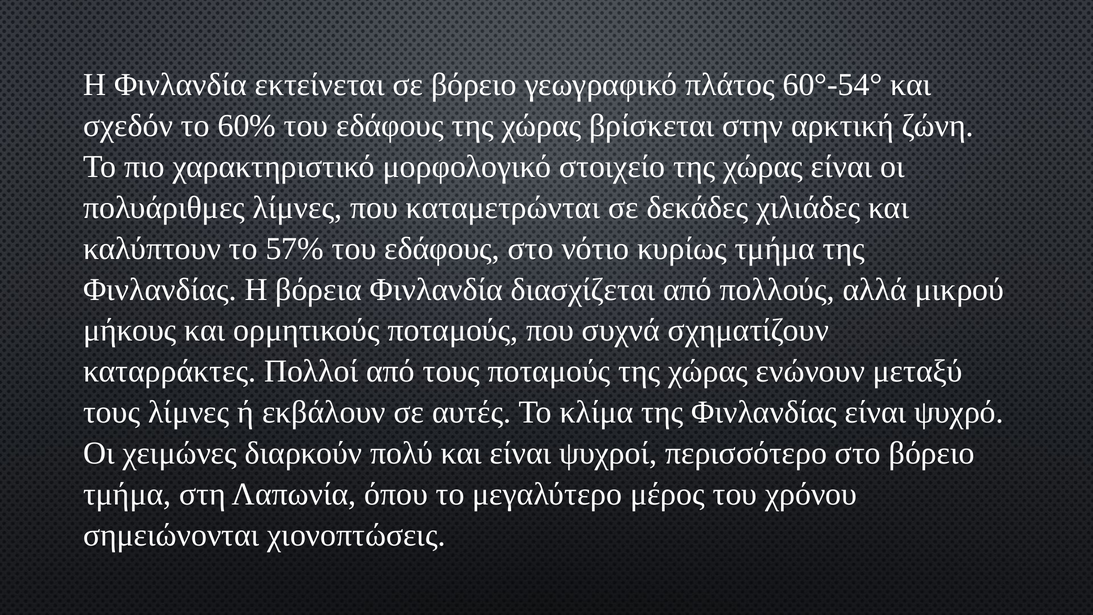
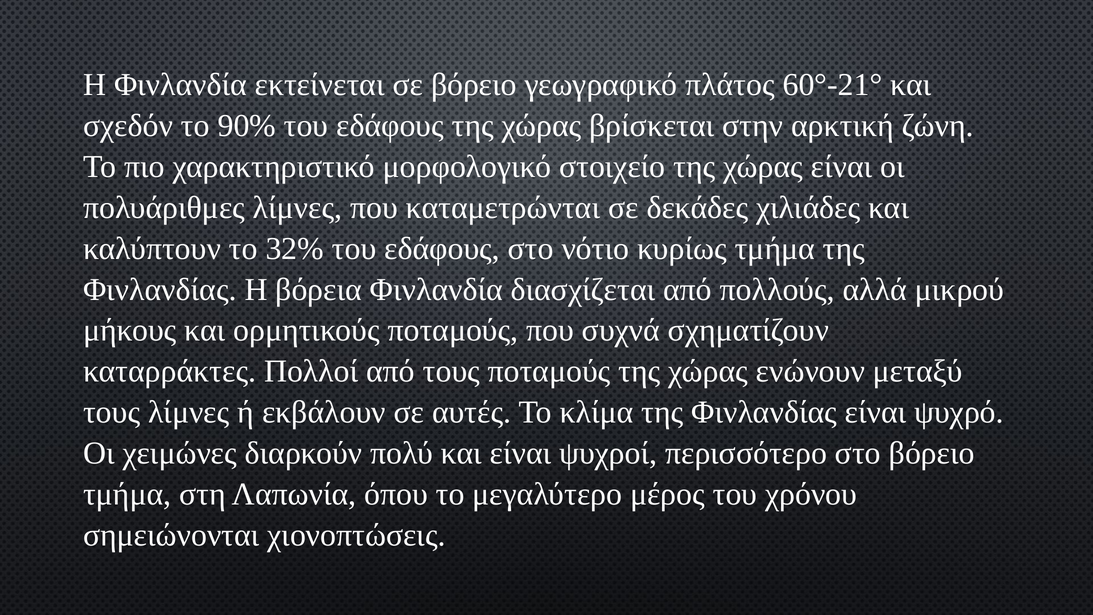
60°-54°: 60°-54° -> 60°-21° (832, 85)
60%: 60% -> 90% (247, 126)
57%: 57% -> 32% (295, 248)
